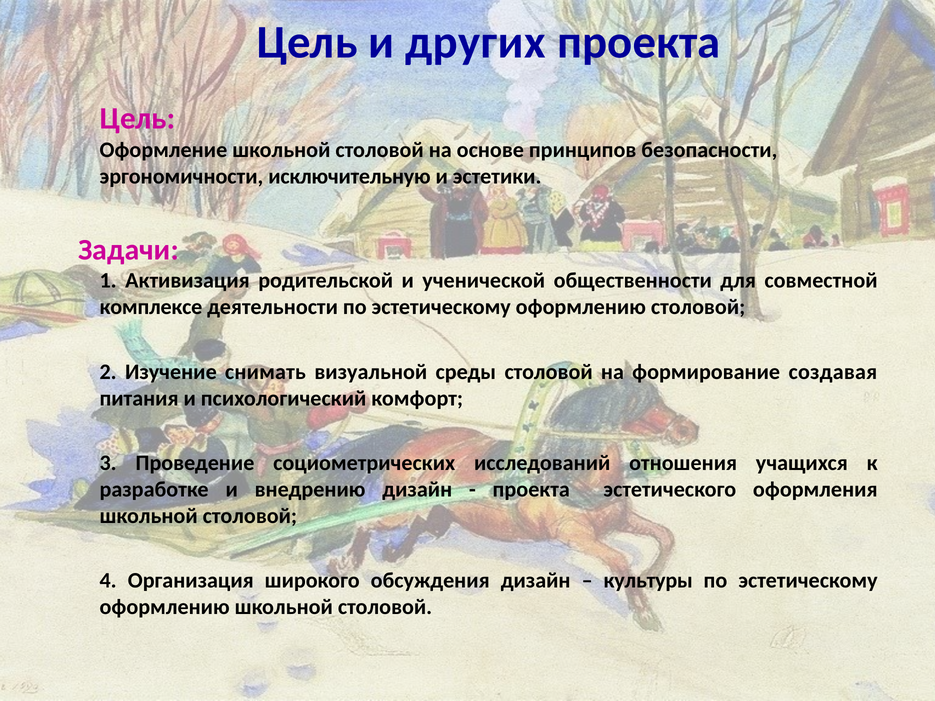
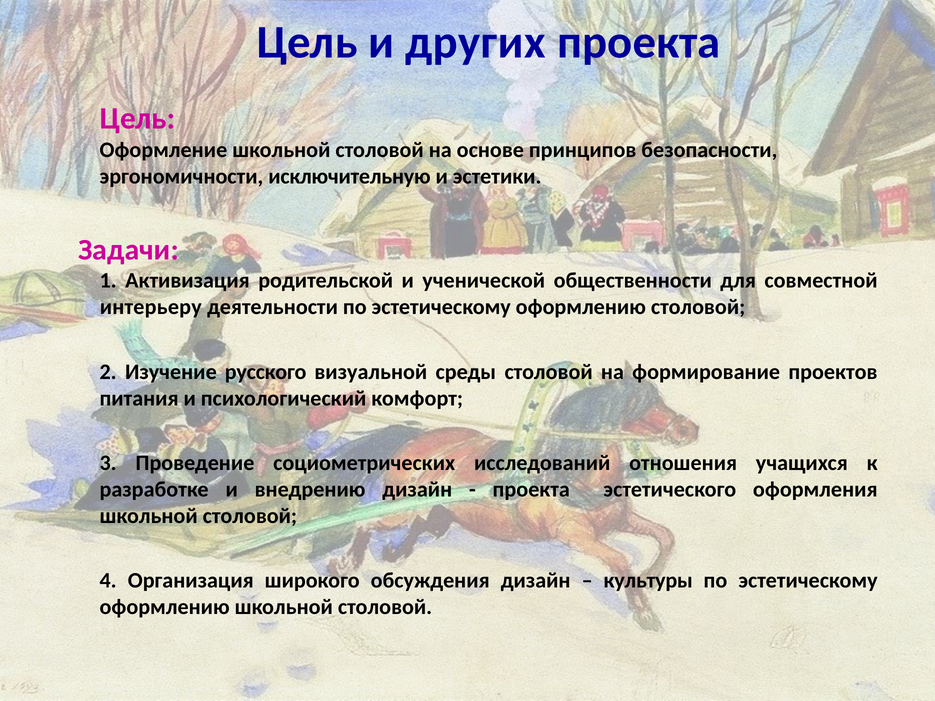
комплексе: комплексе -> интерьеру (151, 307)
снимать: снимать -> русского (266, 372)
создавая: создавая -> проектов (833, 372)
